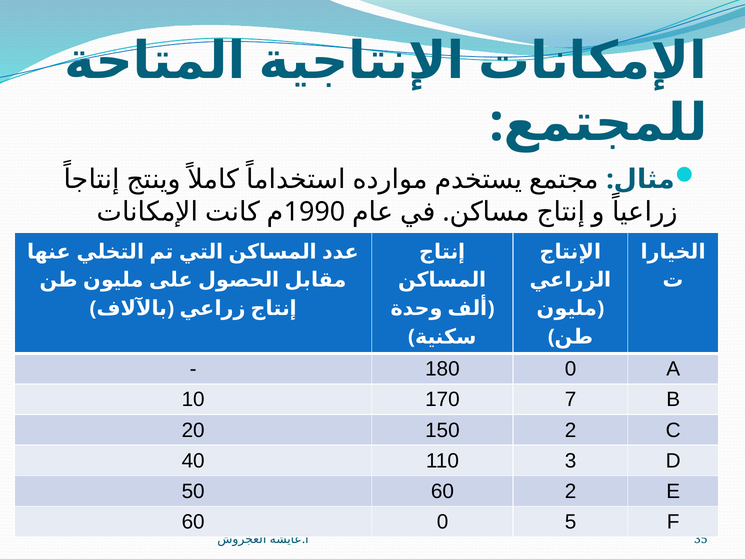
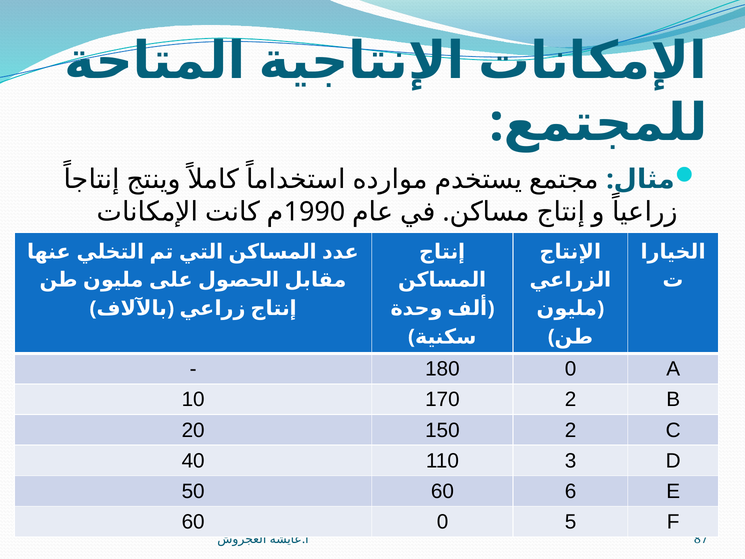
170 7: 7 -> 2 (571, 399)
60 2: 2 -> 6 (571, 491)
35: 35 -> 87 (701, 539)
